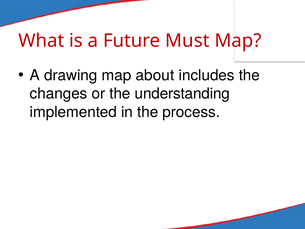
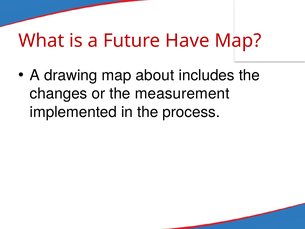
Must: Must -> Have (187, 41)
understanding: understanding -> measurement (182, 94)
